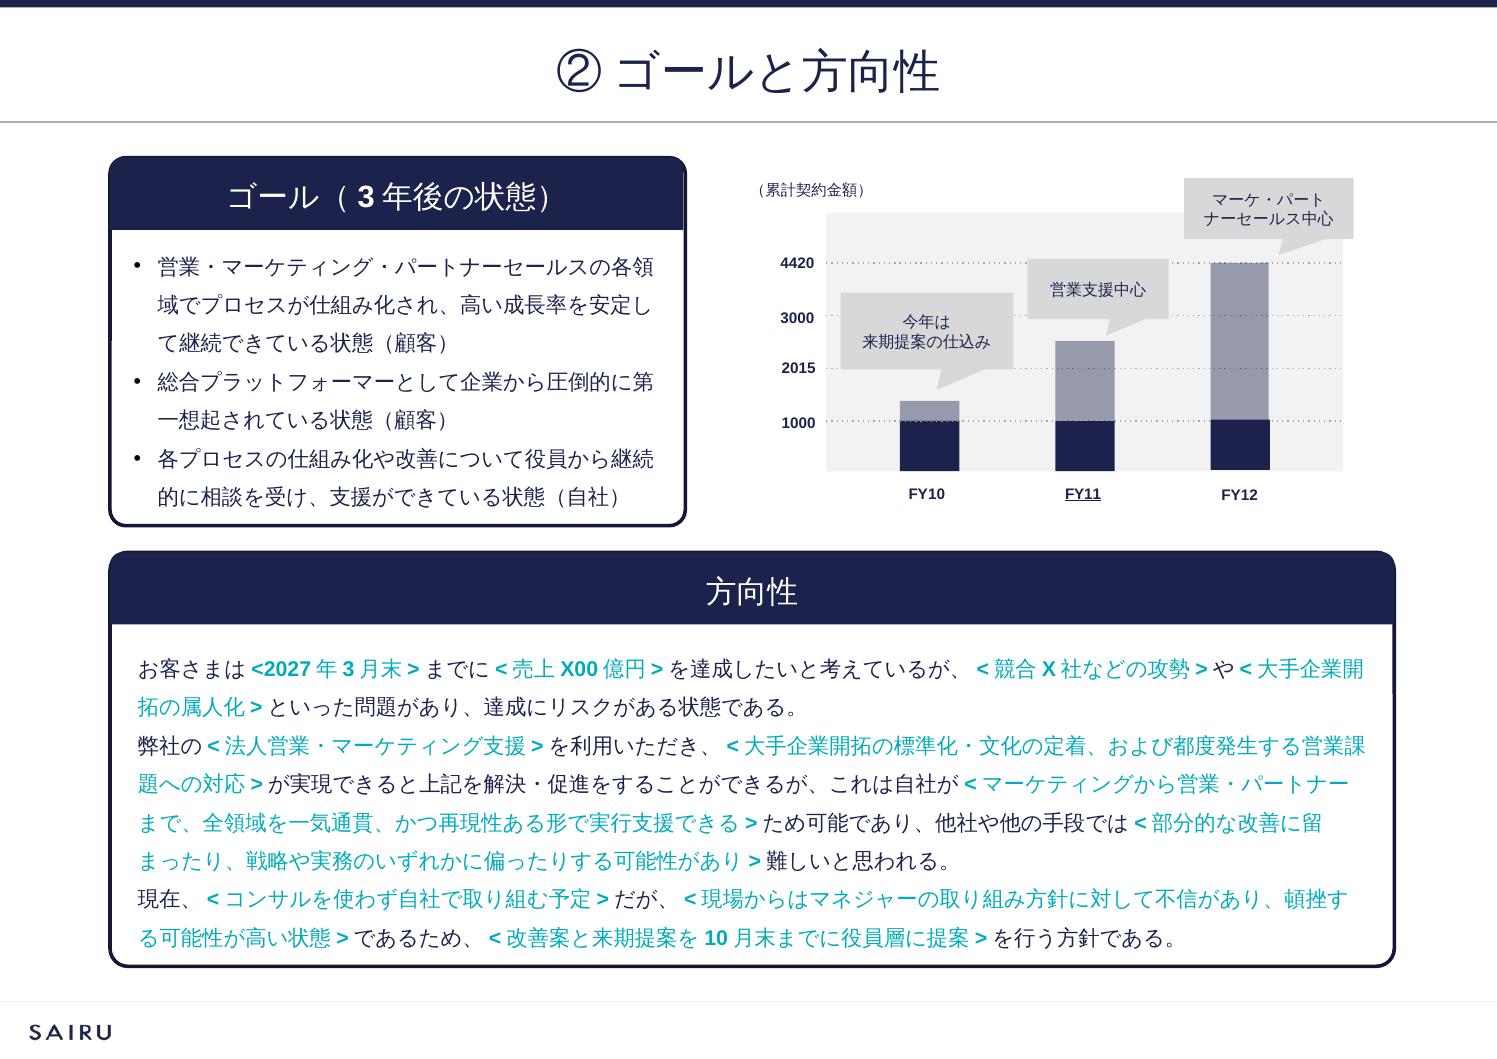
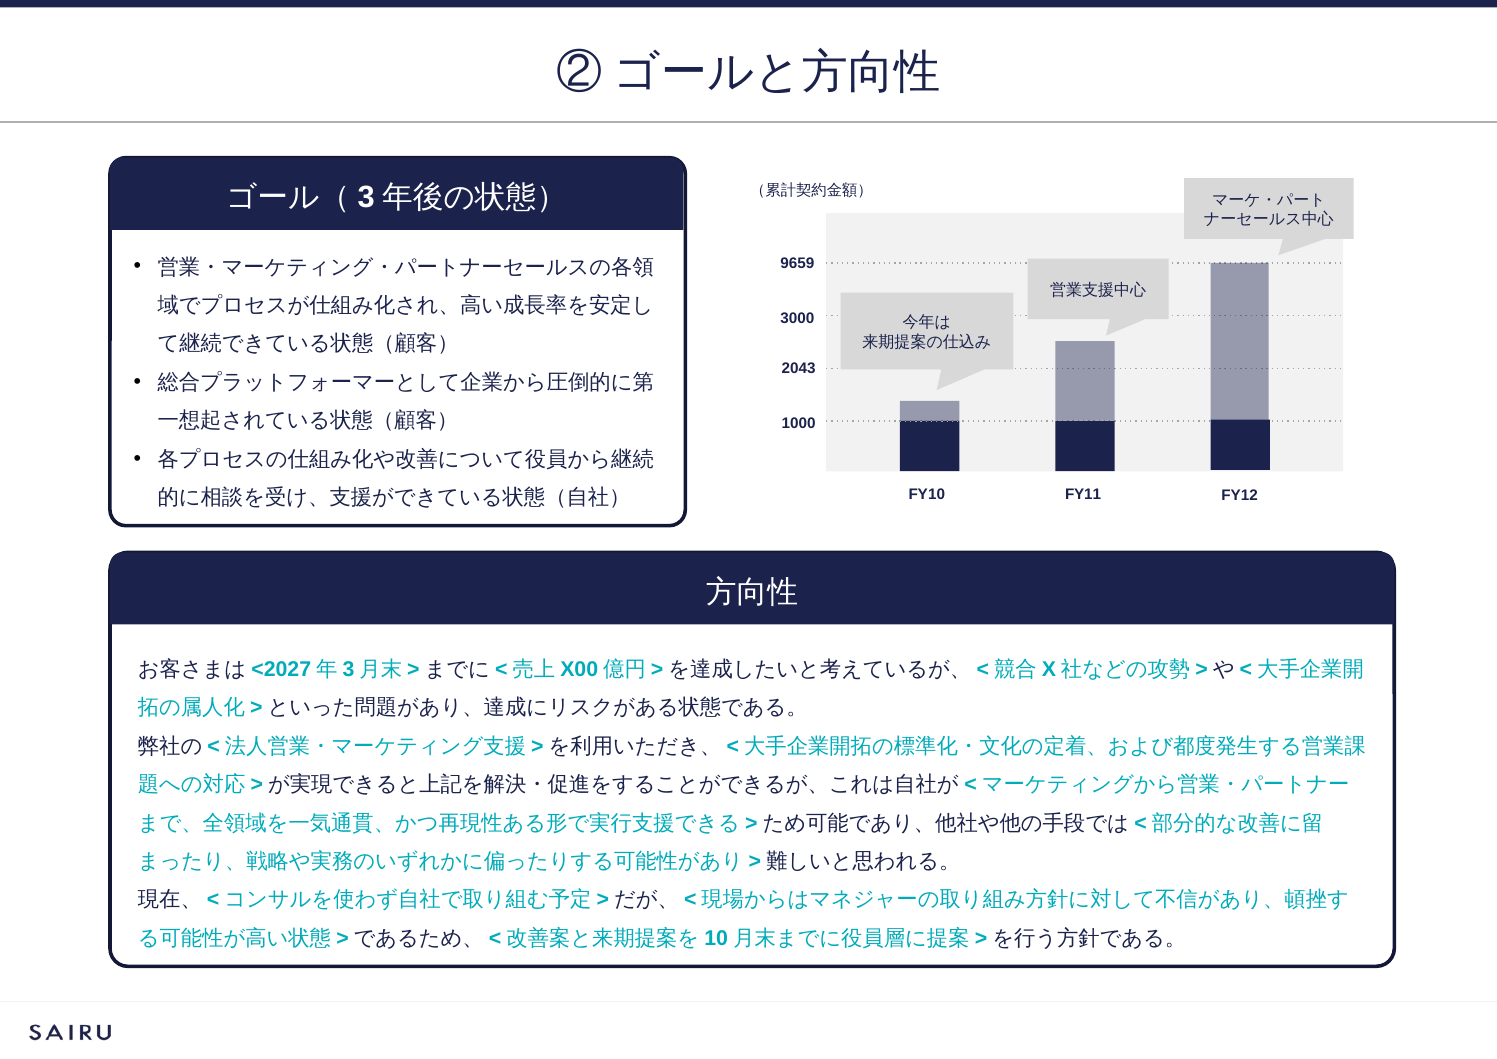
4420: 4420 -> 9659 (797, 263)
2015: 2015 -> 2043 (799, 368)
FY11 underline: present -> none (1083, 494)
